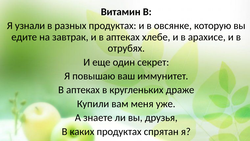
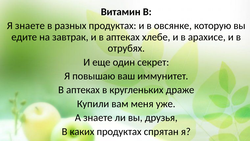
Я узнали: узнали -> знаете (30, 26)
